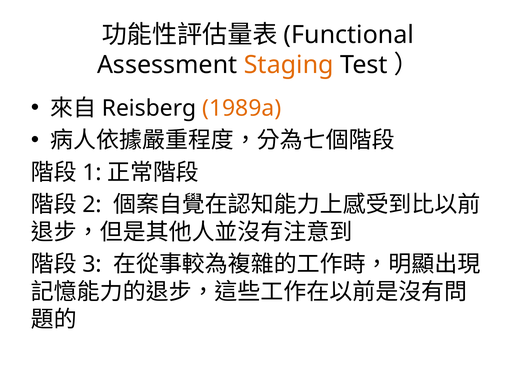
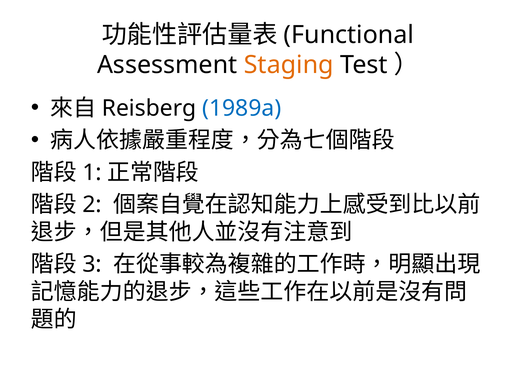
1989a colour: orange -> blue (242, 108)
